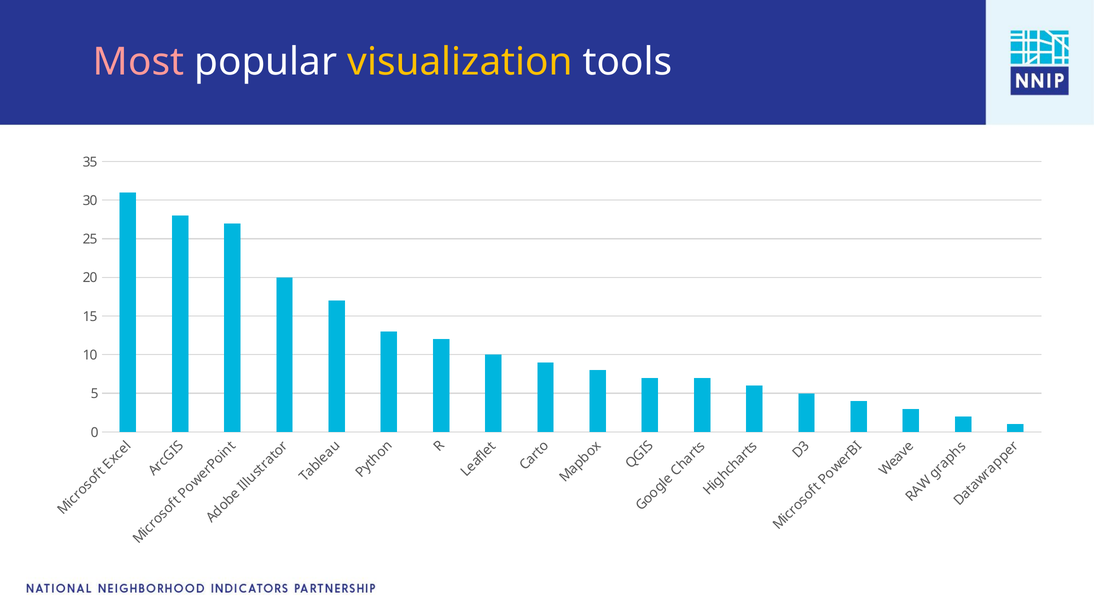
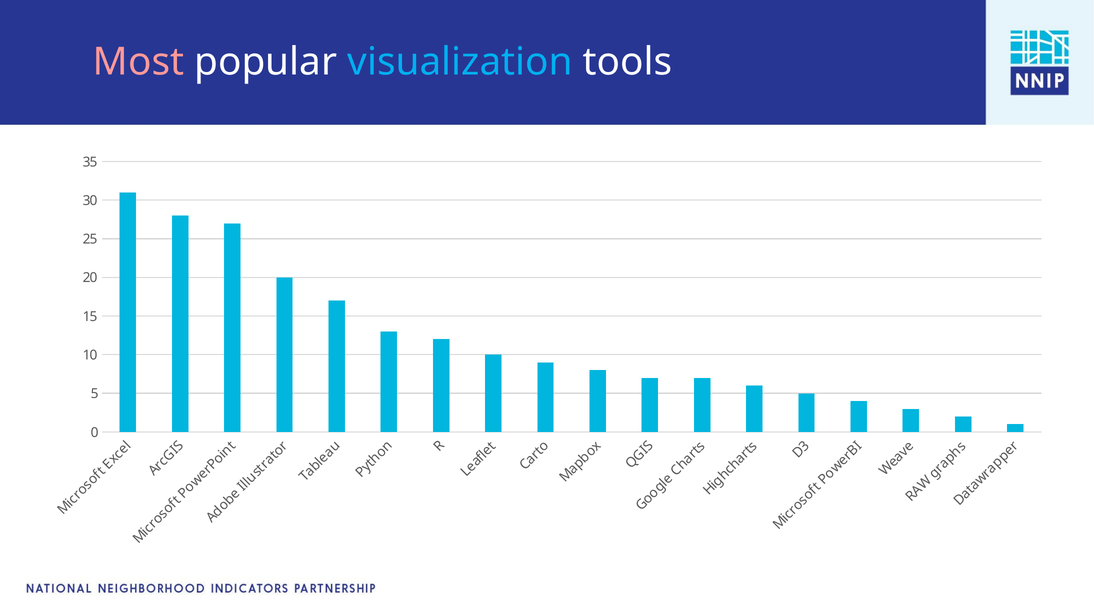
visualization colour: yellow -> light blue (460, 62)
